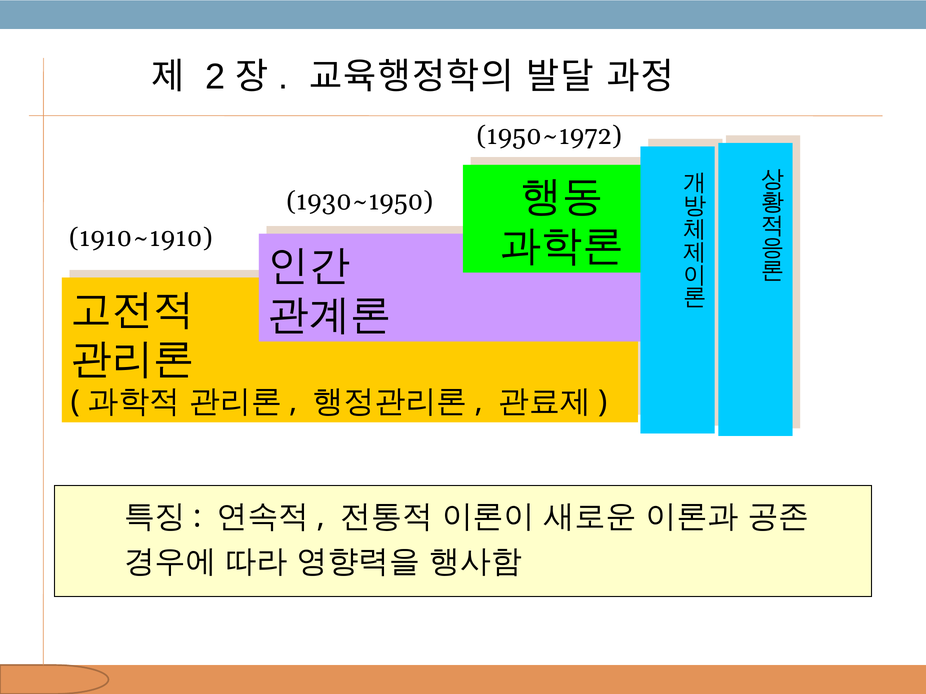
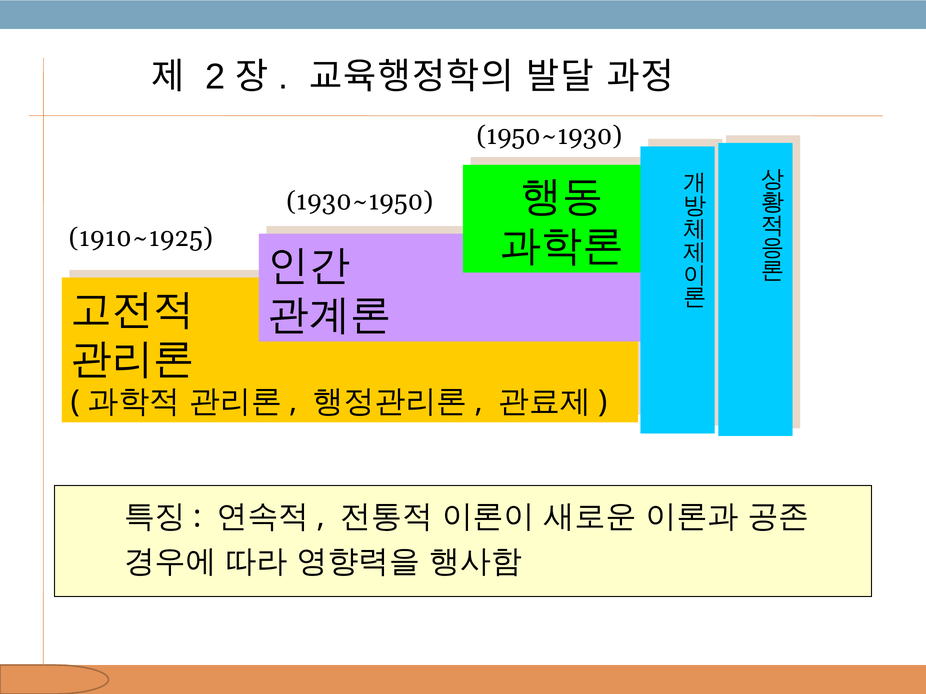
1950~1972: 1950~1972 -> 1950~1930 (549, 136)
1910~1910: 1910~1910 -> 1910~1925 (141, 238)
